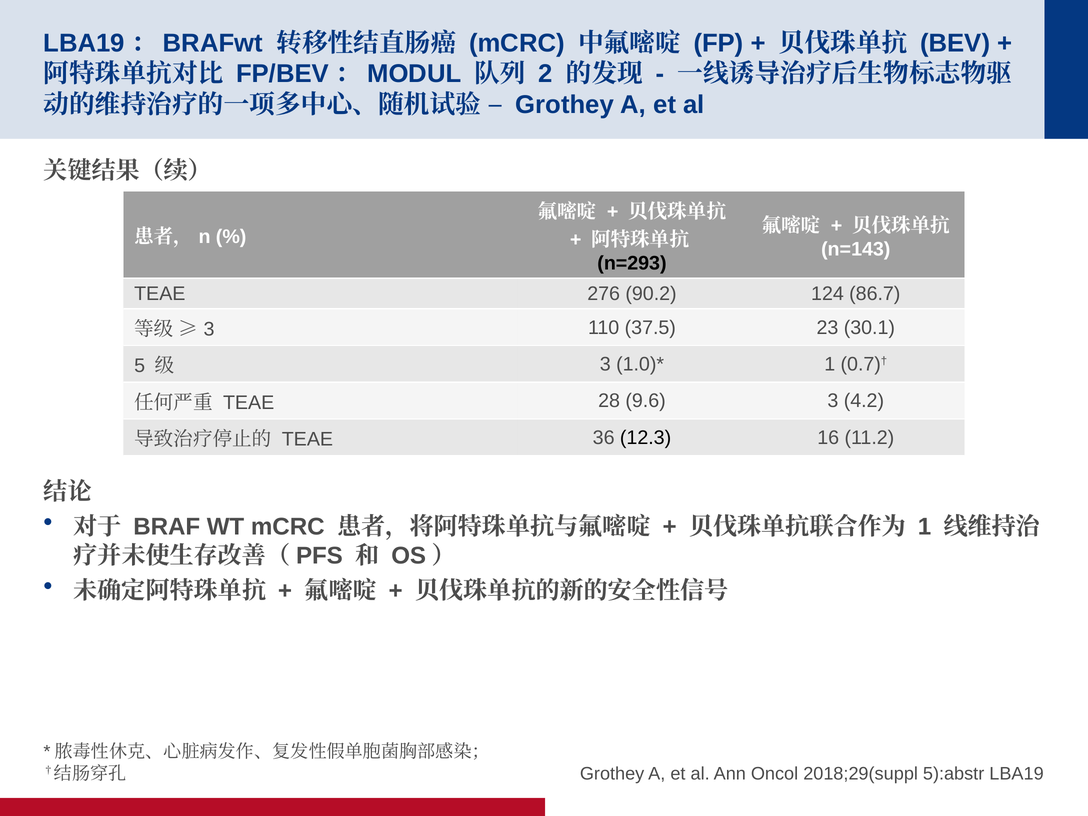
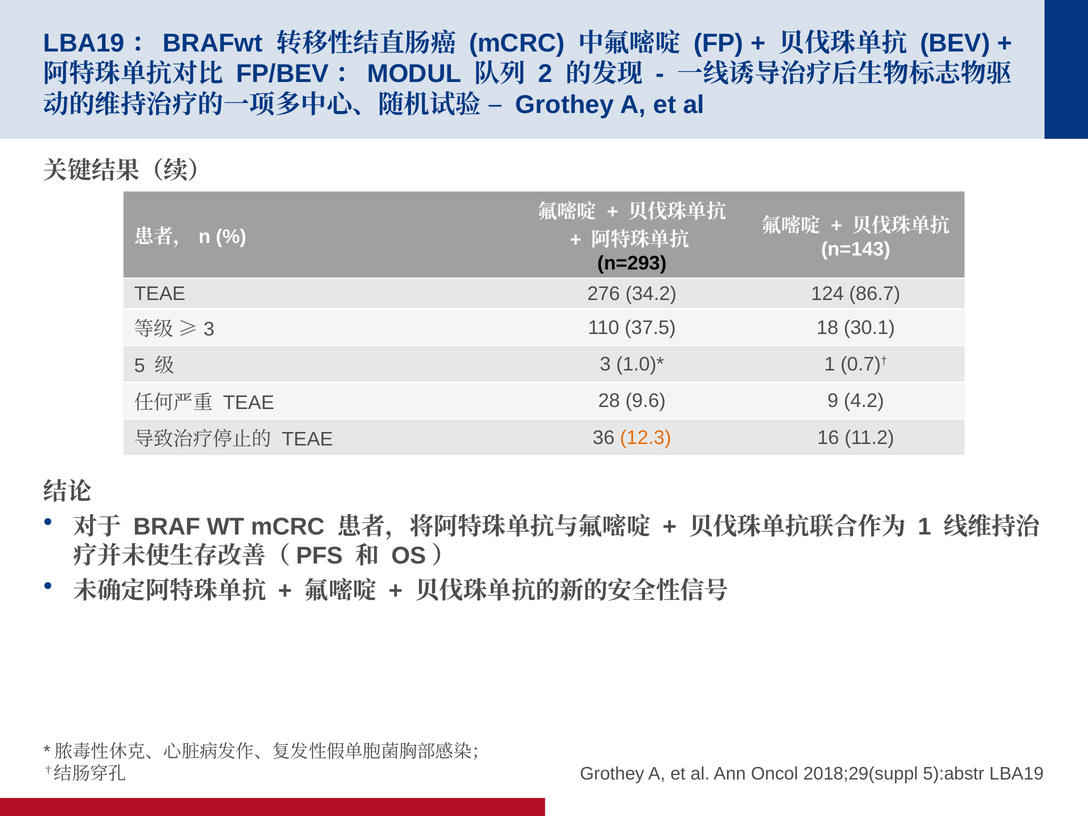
90.2: 90.2 -> 34.2 (651, 294)
23: 23 -> 18 (827, 328)
9.6 3: 3 -> 9 (833, 401)
12.3 colour: black -> orange (646, 438)
